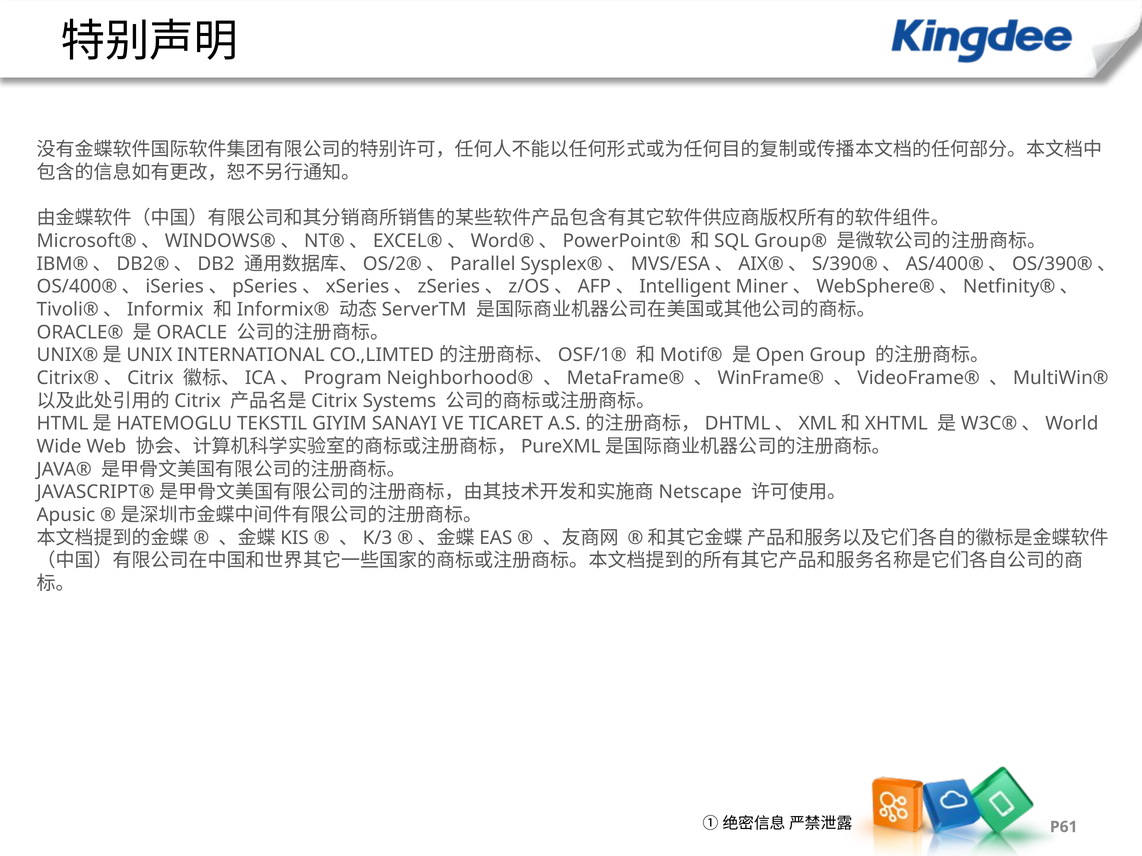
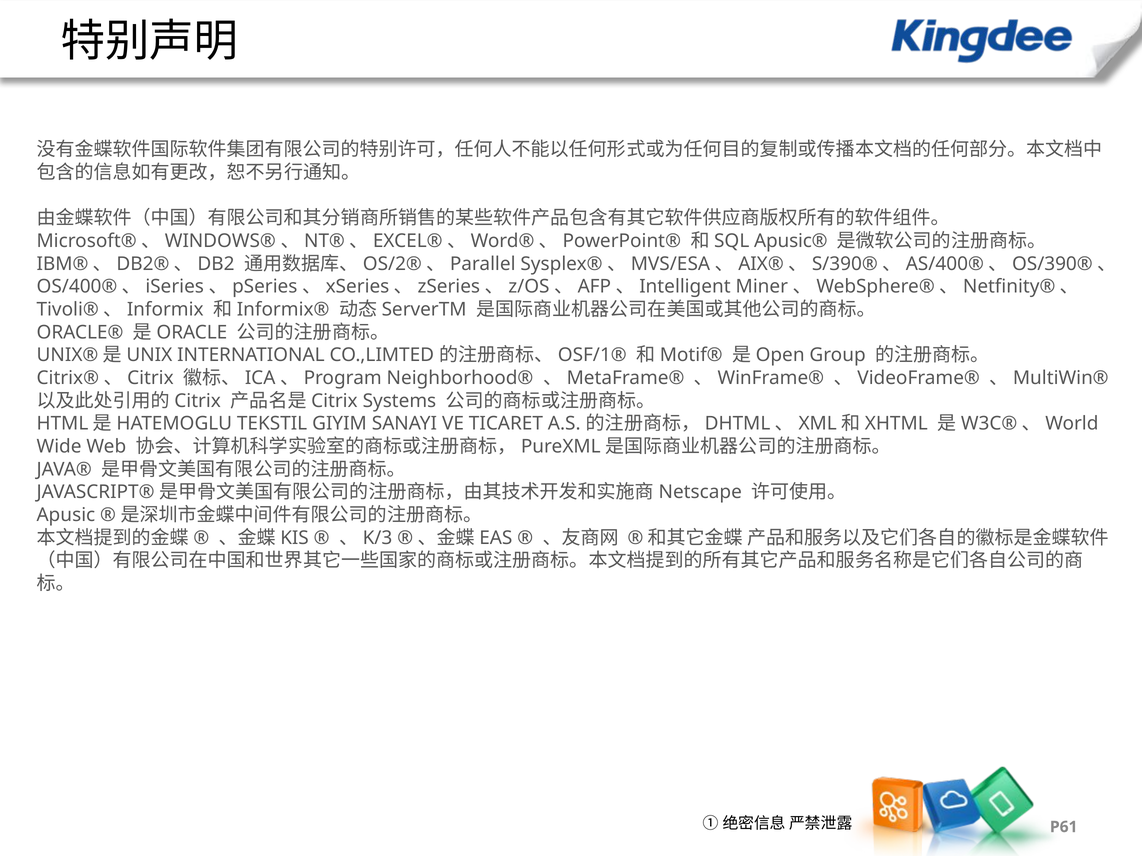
Group®: Group® -> Apusic® (791, 241)
